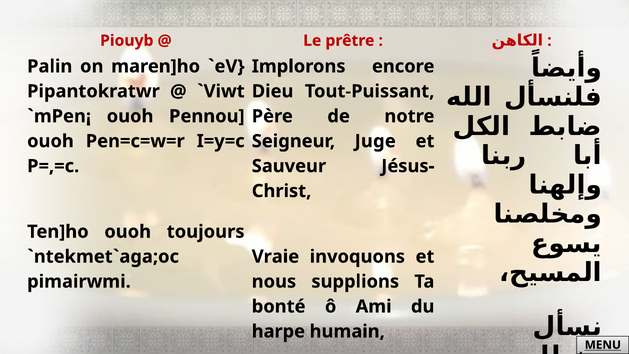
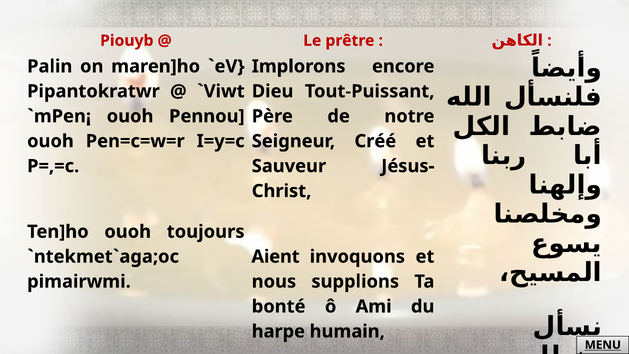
Juge: Juge -> Créé (375, 141)
Vraie: Vraie -> Aient (276, 257)
